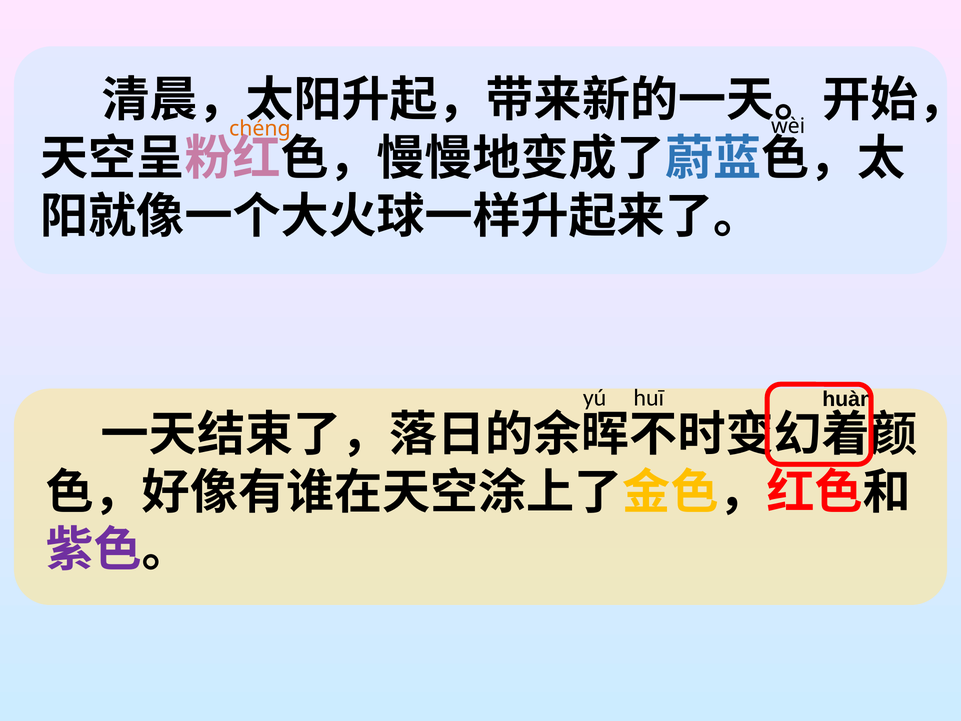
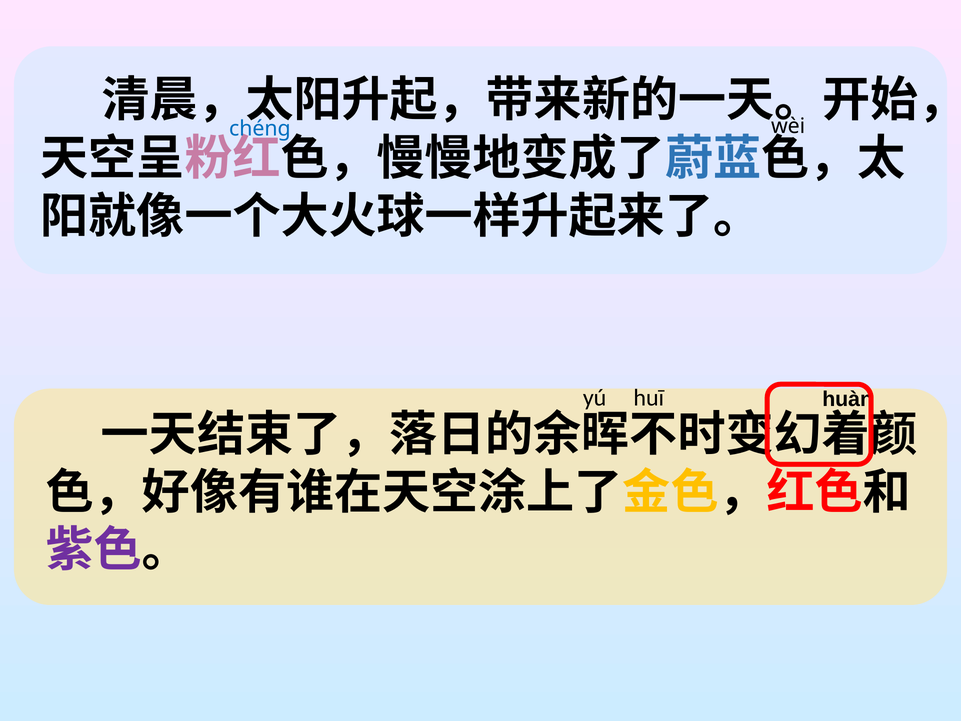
chéng colour: orange -> blue (260, 129)
